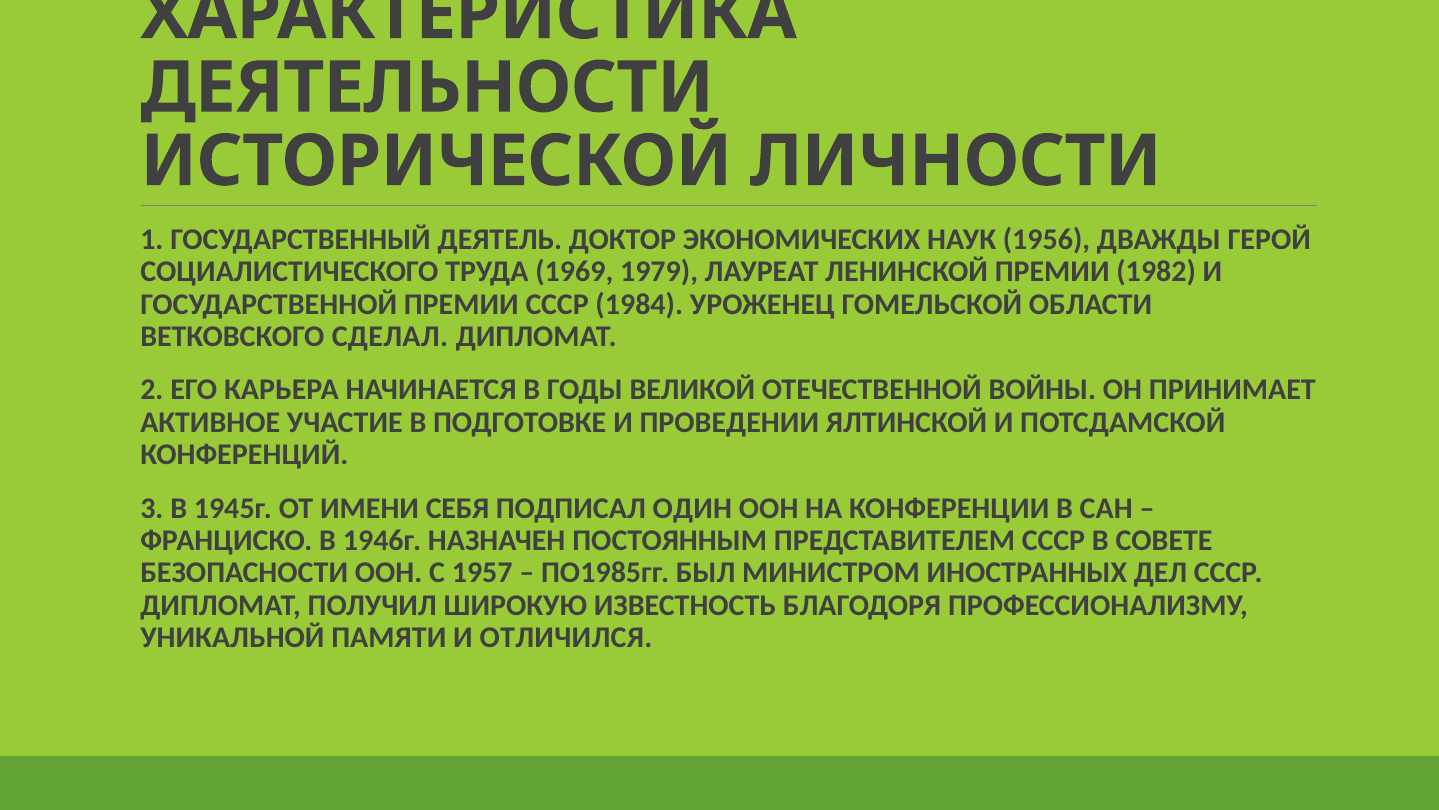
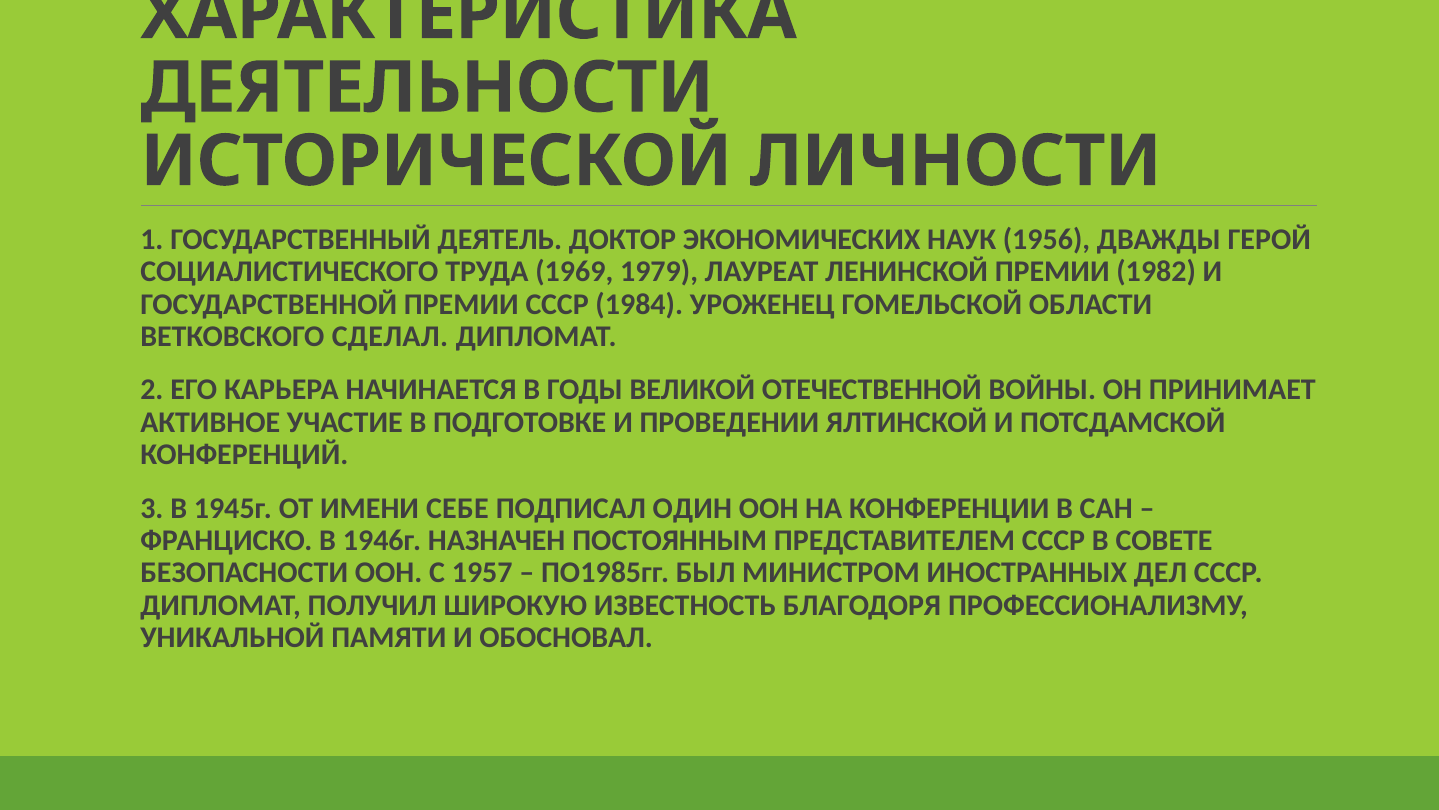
СЕБЯ: СЕБЯ -> СЕБЕ (457, 508)
ОТЛИЧИЛСЯ: ОТЛИЧИЛСЯ -> ОБОСНОВАЛ (566, 637)
